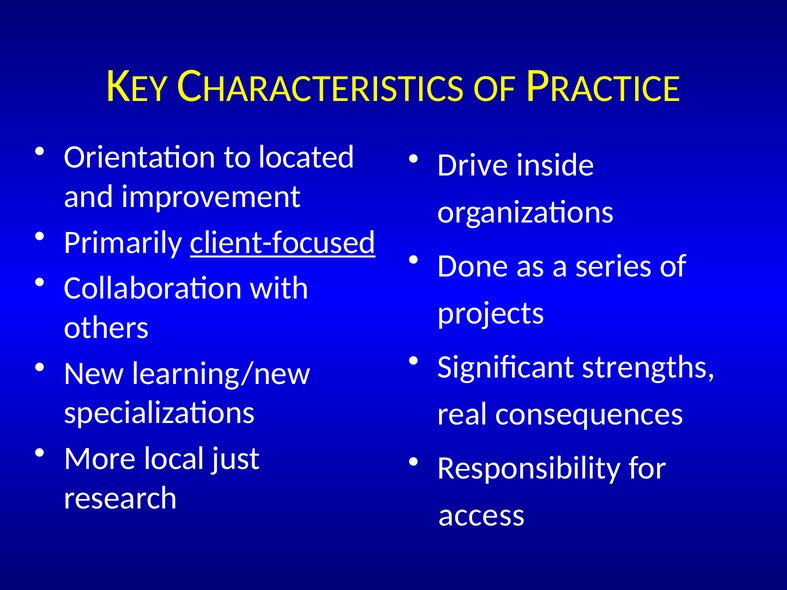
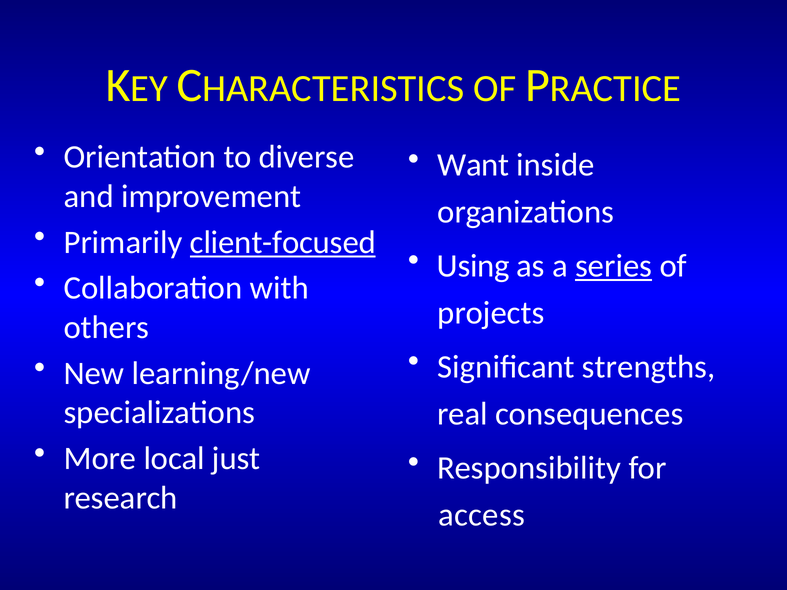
located: located -> diverse (307, 157)
Drive: Drive -> Want (473, 165)
Done: Done -> Using (473, 266)
series underline: none -> present (614, 266)
